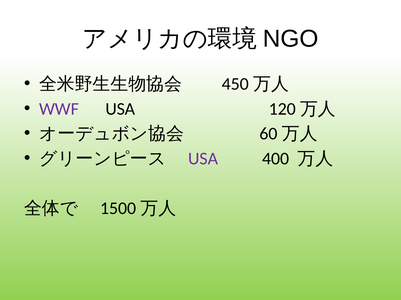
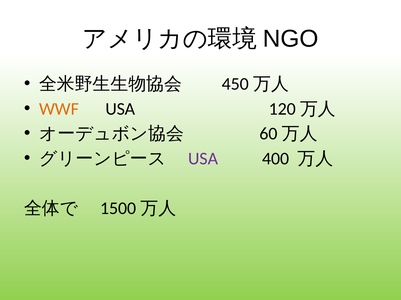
WWF colour: purple -> orange (59, 109)
